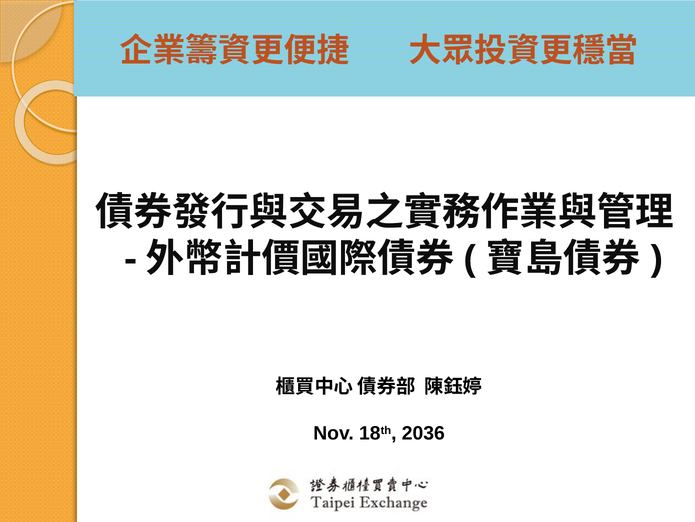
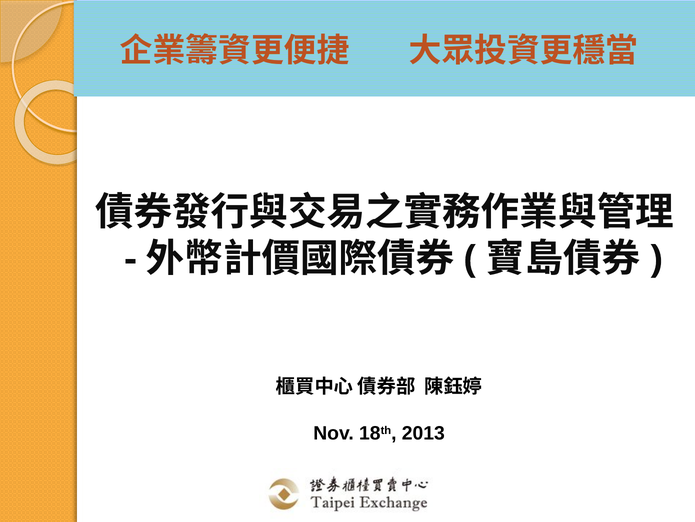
2036: 2036 -> 2013 (423, 433)
